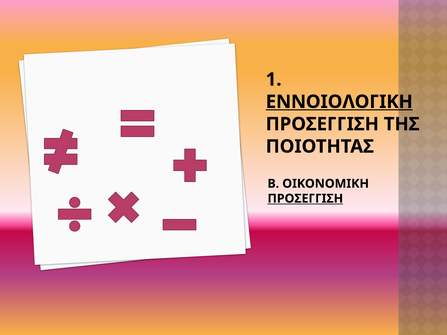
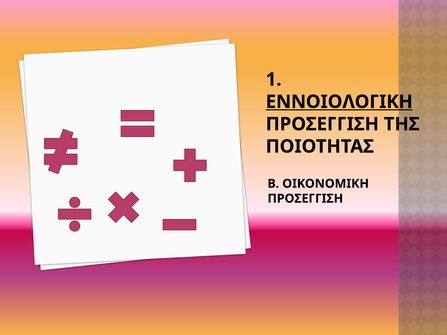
ΠΡΟΣΕΓΓΙΣΗ underline: present -> none (305, 199)
